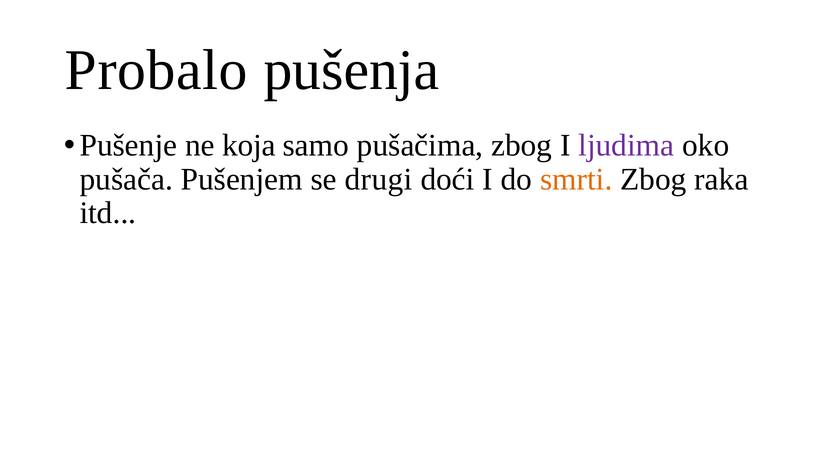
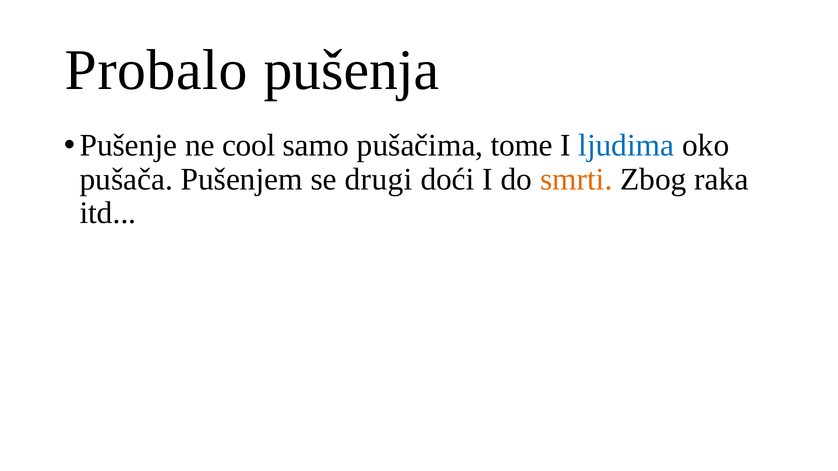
koja: koja -> cool (249, 145)
pušačima zbog: zbog -> tome (522, 145)
ljudima colour: purple -> blue (626, 145)
